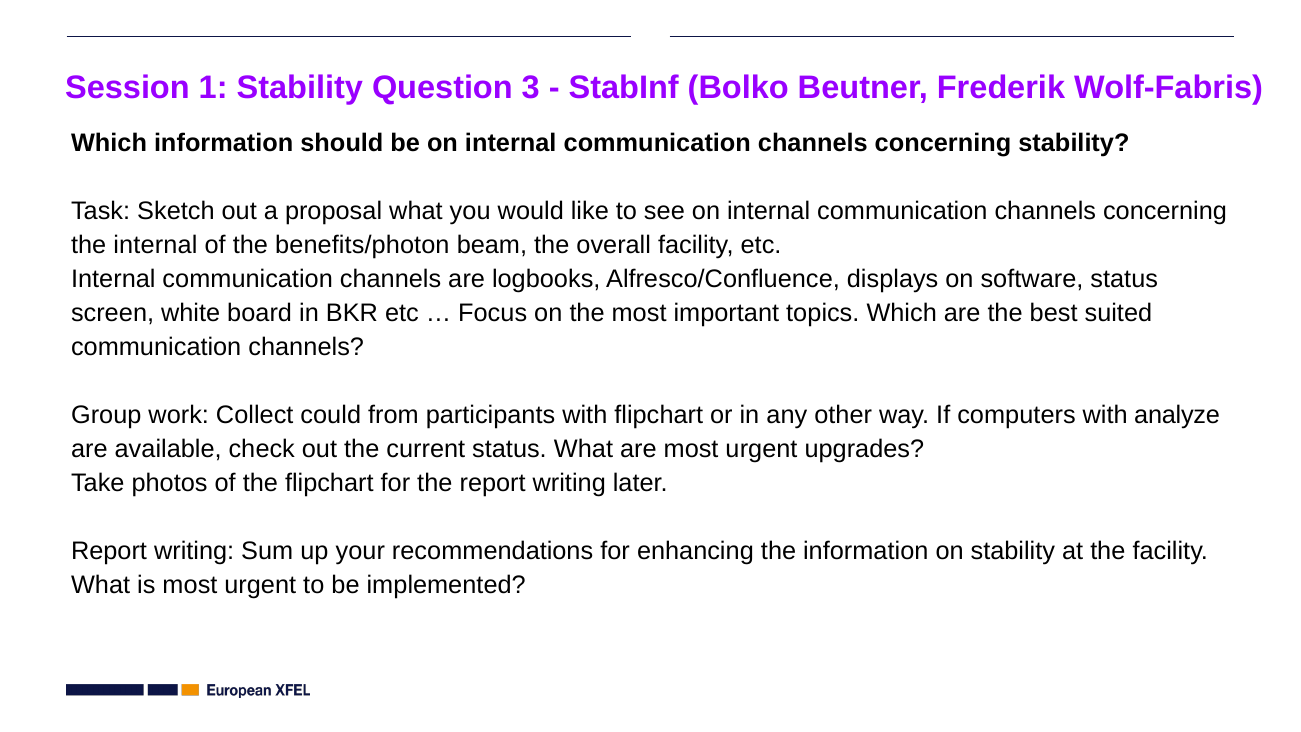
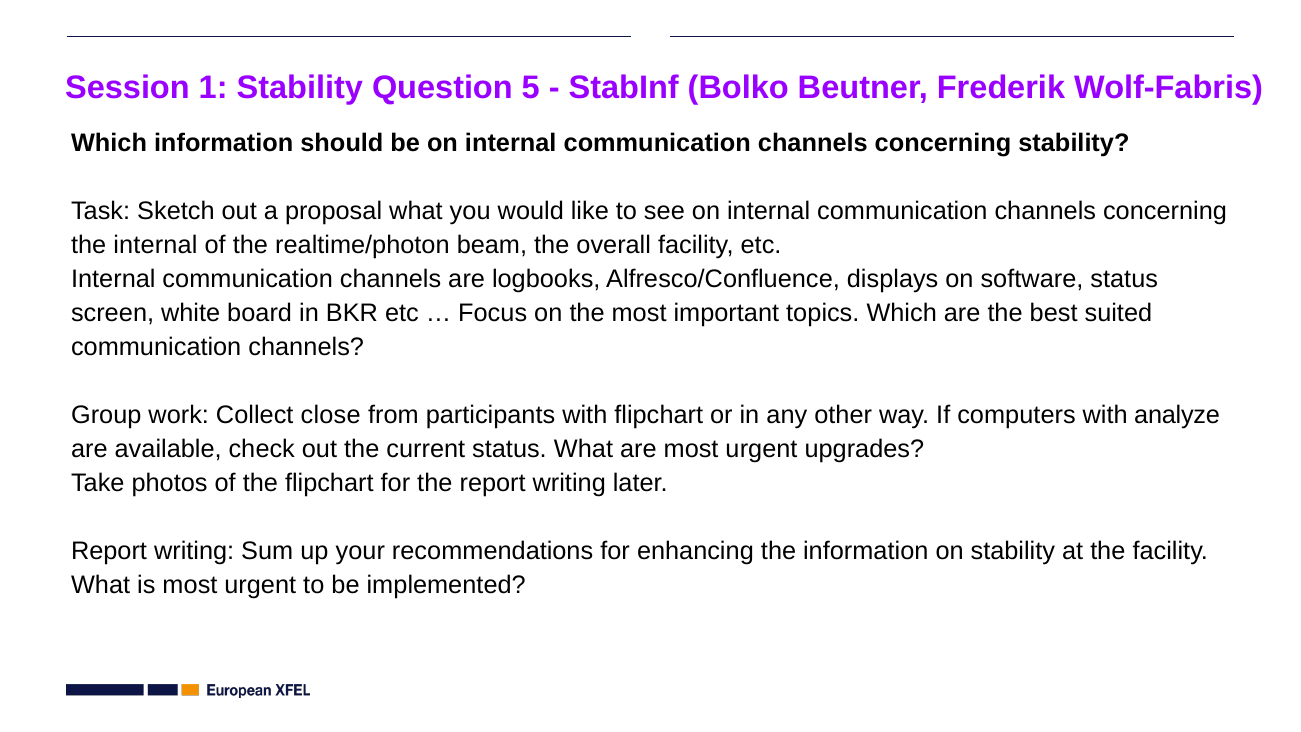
3: 3 -> 5 (531, 87)
benefits/photon: benefits/photon -> realtime/photon (362, 245)
could: could -> close (331, 415)
